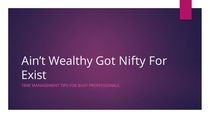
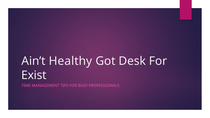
Wealthy: Wealthy -> Healthy (70, 61)
Nifty: Nifty -> Desk (132, 61)
